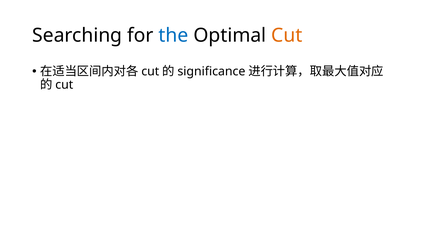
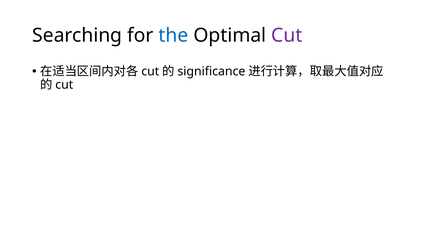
Cut colour: orange -> purple (287, 35)
